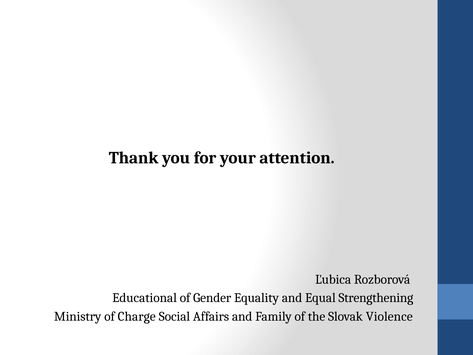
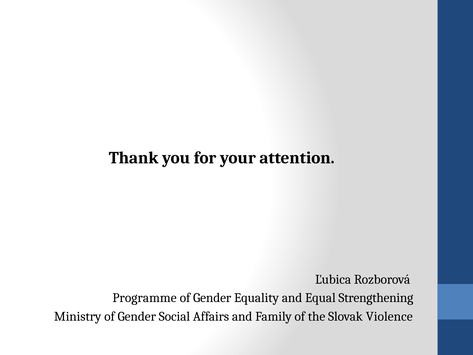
Educational: Educational -> Programme (145, 298)
Ministry of Charge: Charge -> Gender (137, 316)
